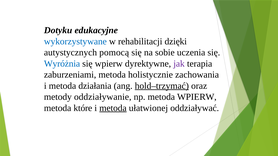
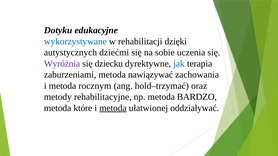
pomocą: pomocą -> dziećmi (114, 53)
Wyróżnia colour: blue -> purple (62, 64)
się wpierw: wpierw -> dziecku (109, 64)
jak colour: purple -> blue (179, 64)
holistycznie: holistycznie -> nawiązywać (151, 75)
działania: działania -> rocznym (95, 86)
hold–trzymać underline: present -> none (162, 86)
oddziaływanie: oddziaływanie -> rehabilitacyjne (103, 97)
metoda WPIERW: WPIERW -> BARDZO (197, 97)
